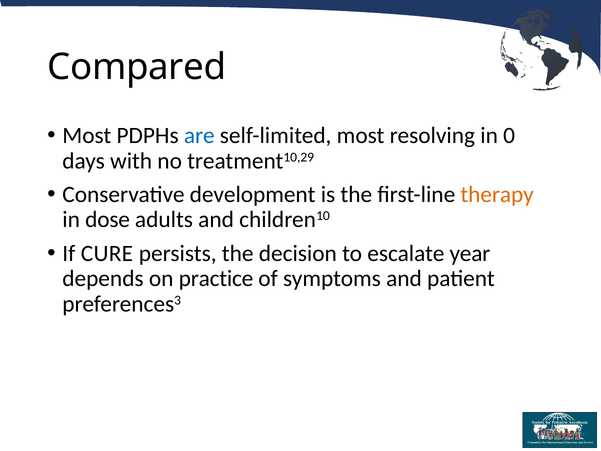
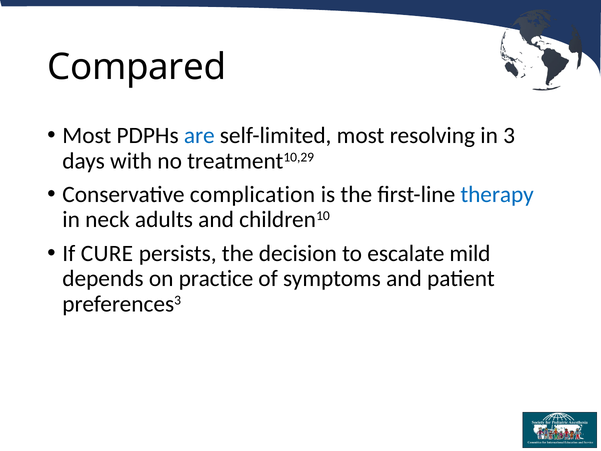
0: 0 -> 3 (509, 135)
development: development -> complication (252, 194)
therapy colour: orange -> blue (497, 194)
dose: dose -> neck (107, 220)
year: year -> mild (470, 253)
